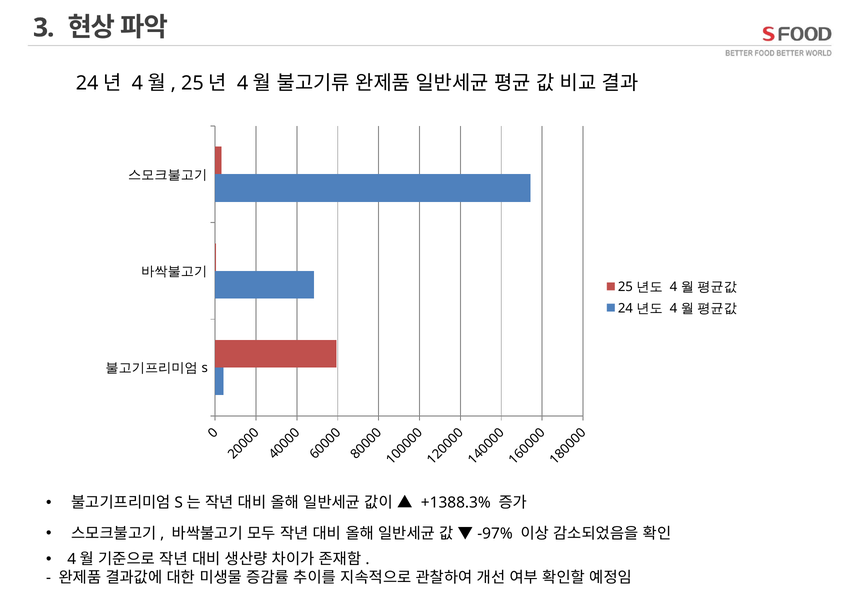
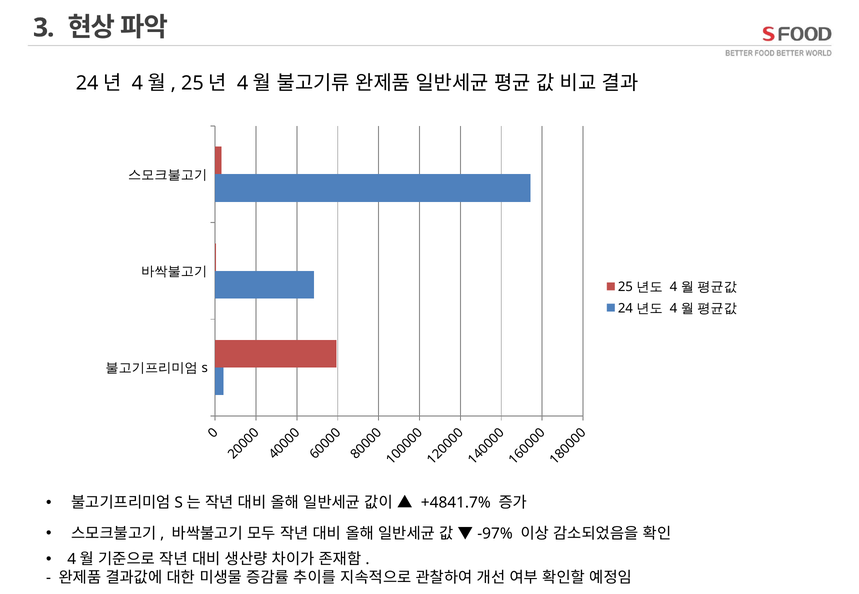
+1388.3%: +1388.3% -> +4841.7% (456, 503)
